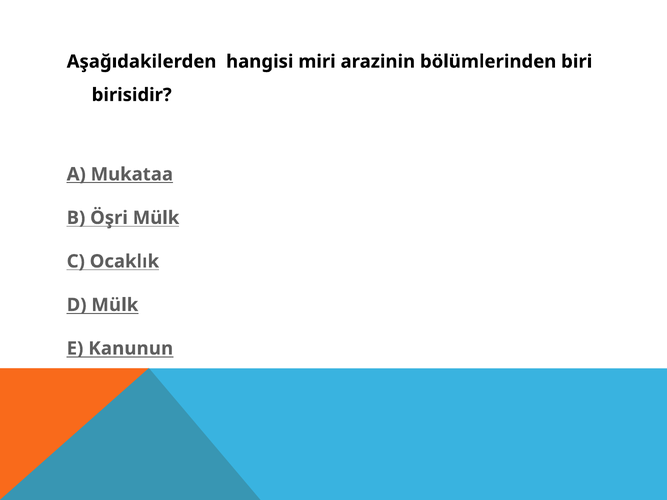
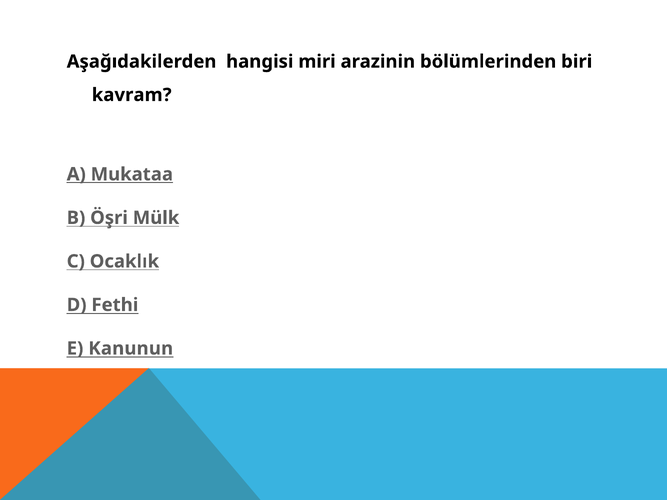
birisidir: birisidir -> kavram (132, 95)
D Mülk: Mülk -> Fethi (115, 305)
